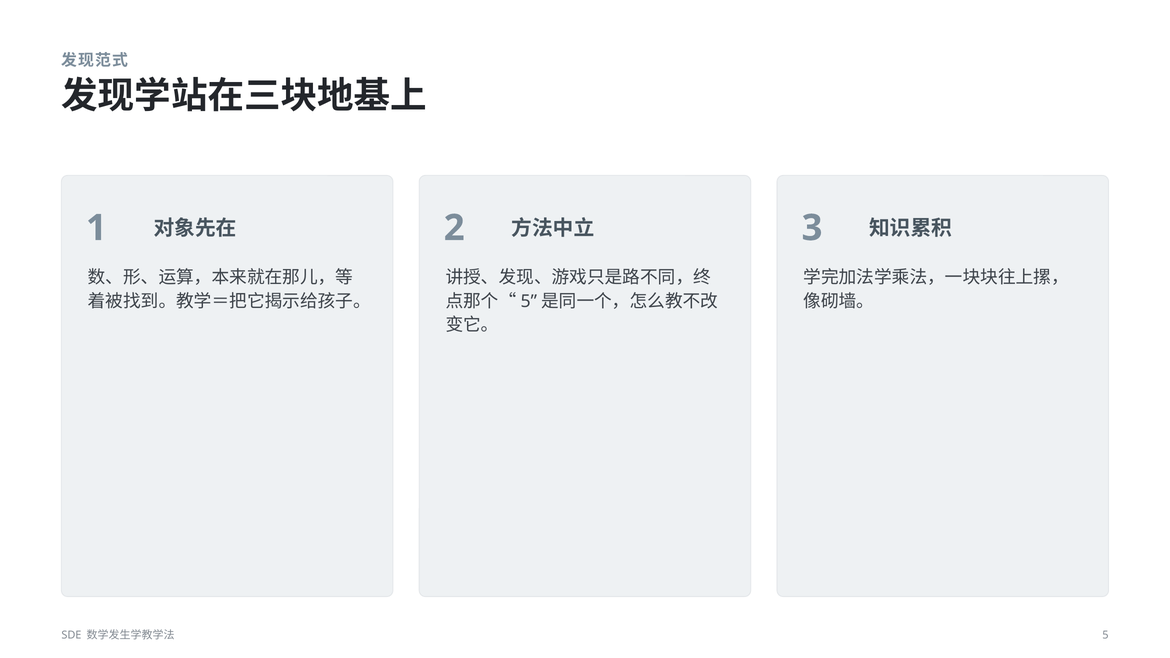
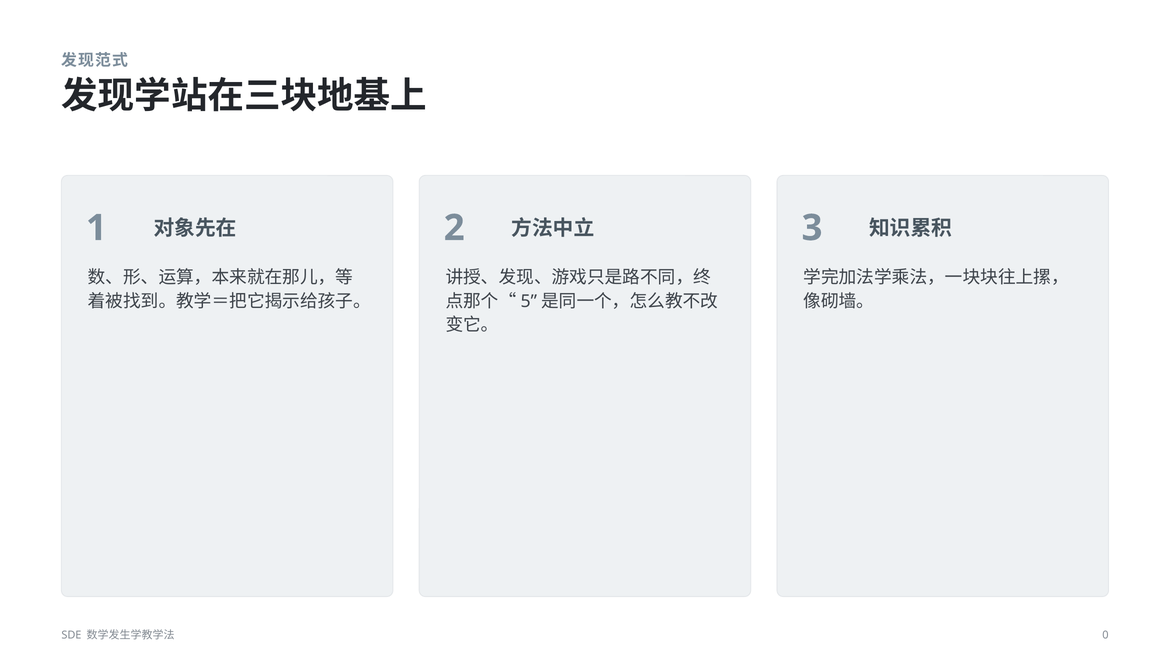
5: 5 -> 0 (1105, 635)
